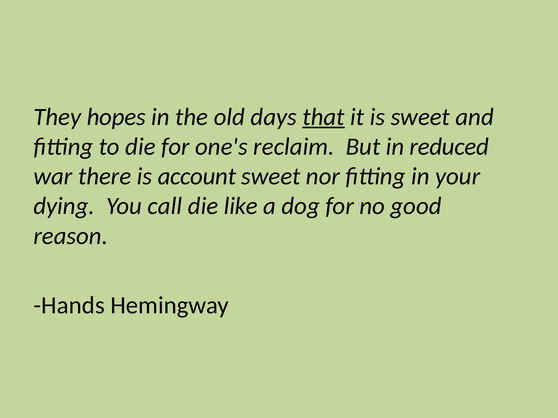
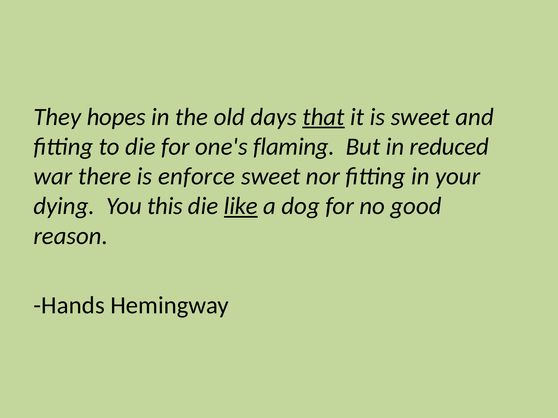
reclaim: reclaim -> flaming (294, 147)
account: account -> enforce (197, 177)
call: call -> this (165, 206)
like underline: none -> present (241, 206)
